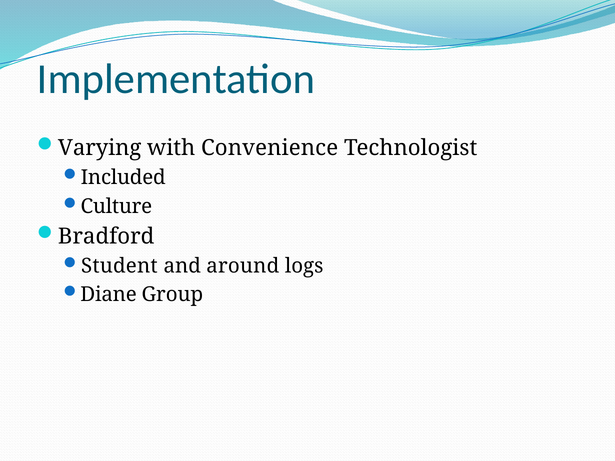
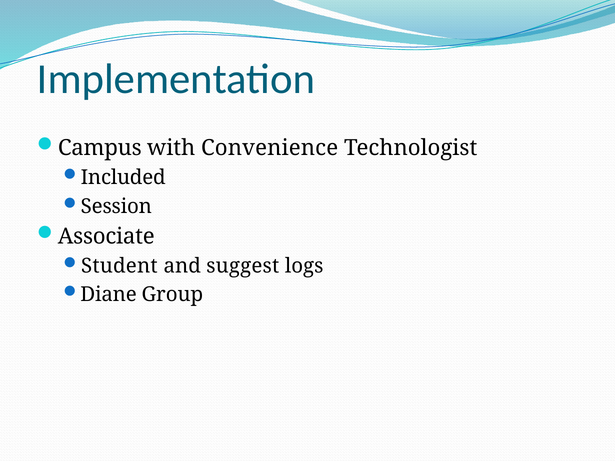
Varying: Varying -> Campus (100, 148)
Culture: Culture -> Session (116, 206)
Bradford: Bradford -> Associate (106, 237)
around: around -> suggest (243, 266)
